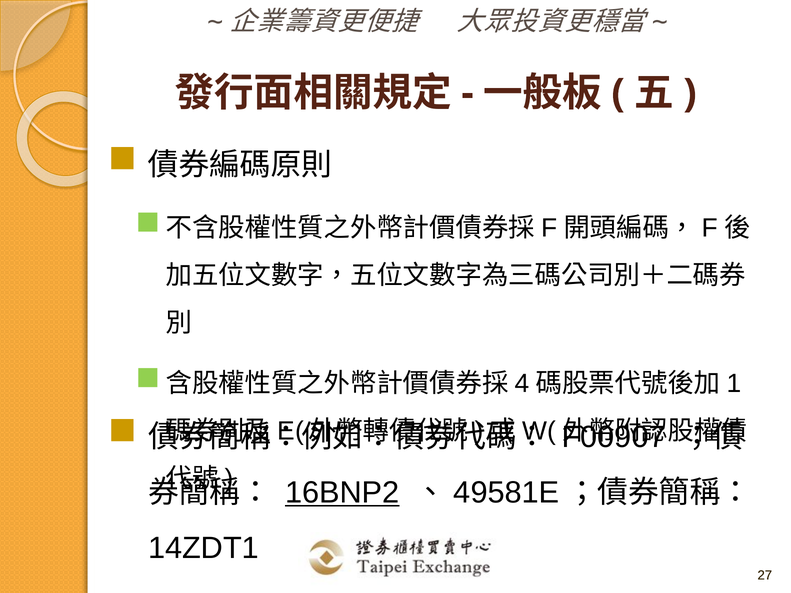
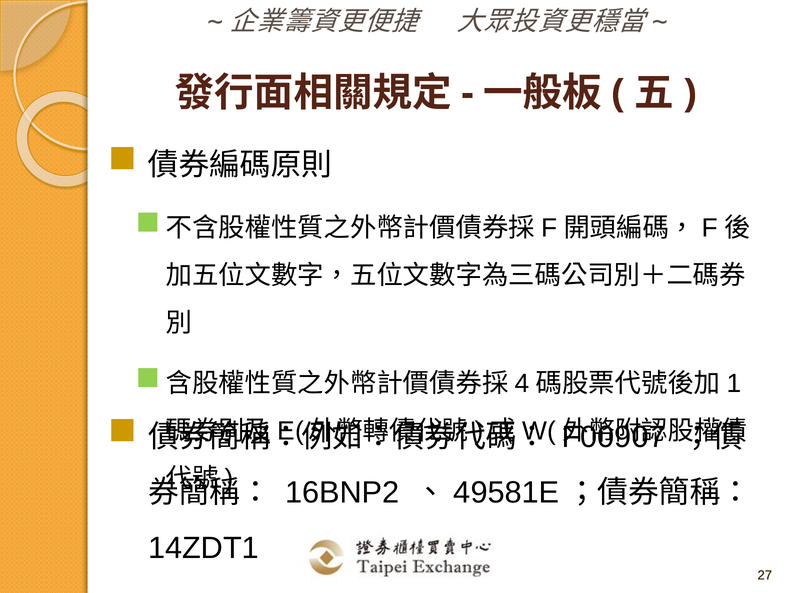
16BNP2 underline: present -> none (342, 493)
